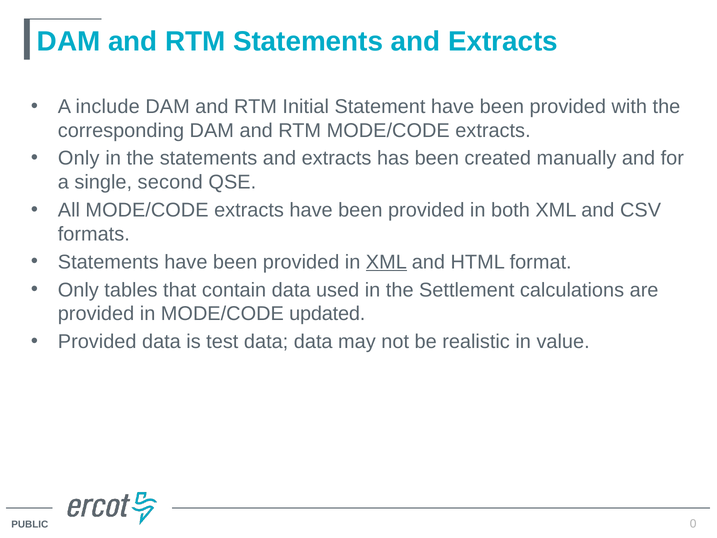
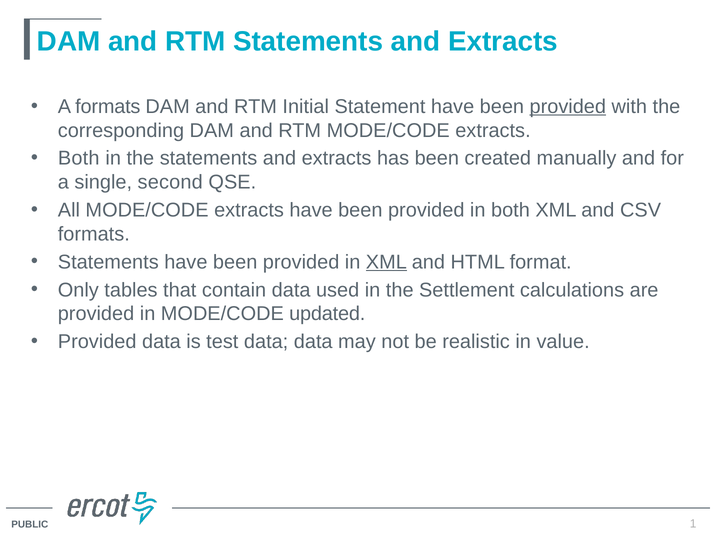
A include: include -> formats (108, 107)
provided underline: none -> present (568, 107)
Only: Only -> Both (79, 158)
0: 0 -> 1 (693, 524)
